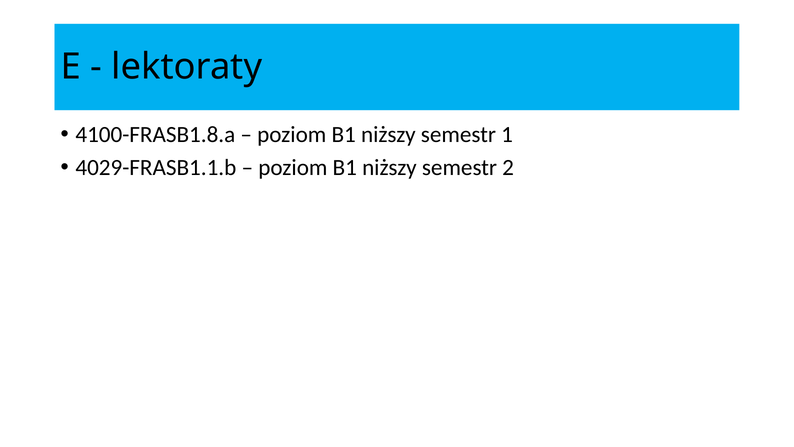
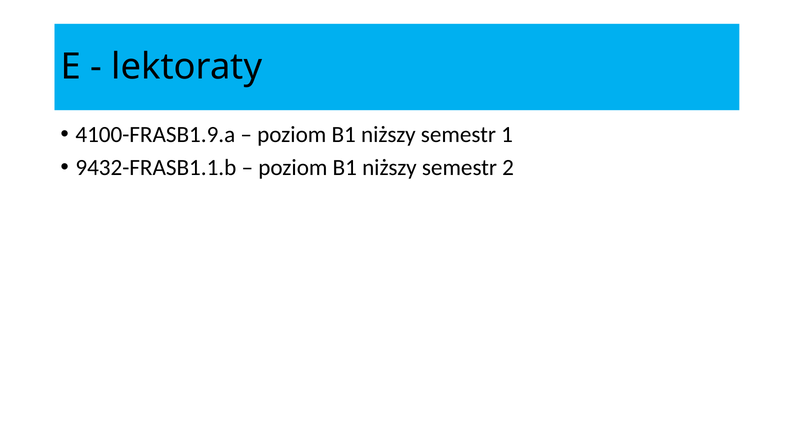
4100-FRASB1.8.a: 4100-FRASB1.8.a -> 4100-FRASB1.9.a (155, 134)
4029-FRASB1.1.b: 4029-FRASB1.1.b -> 9432-FRASB1.1.b (156, 168)
